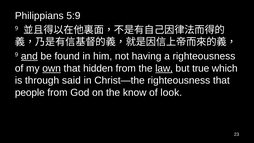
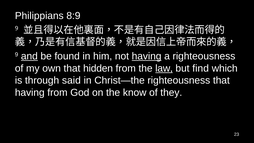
5:9: 5:9 -> 8:9 (73, 16)
having underline: none -> present (147, 56)
own underline: present -> none (52, 68)
true: true -> find (201, 68)
people: people -> having (30, 92)
look: look -> they (171, 92)
